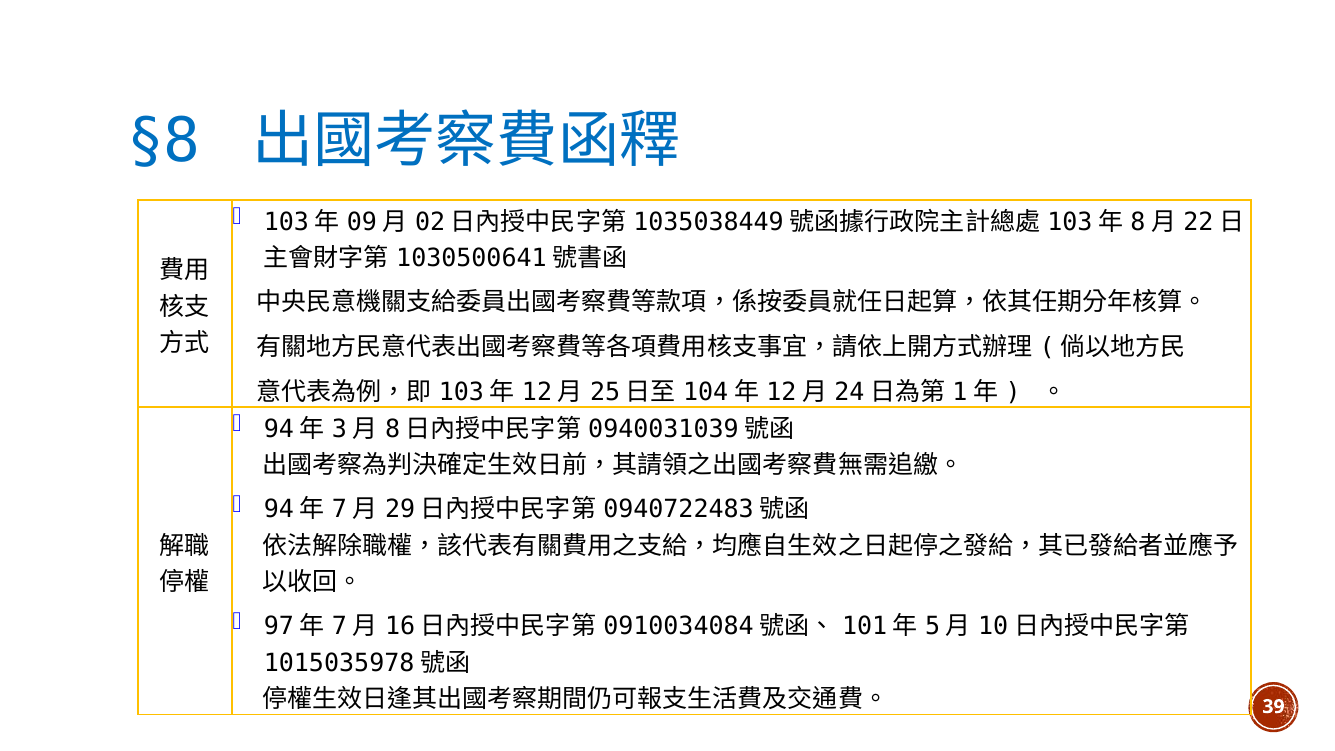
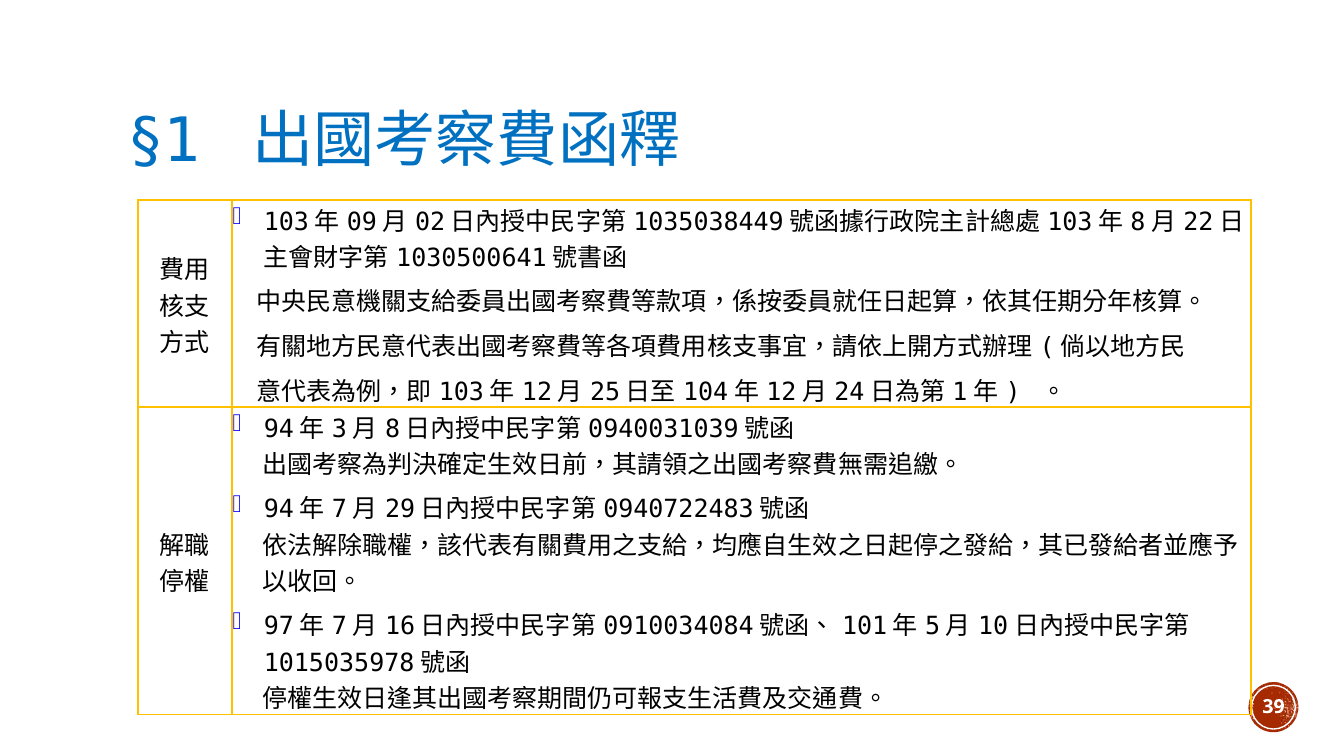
§8: §8 -> §1 (164, 141)
